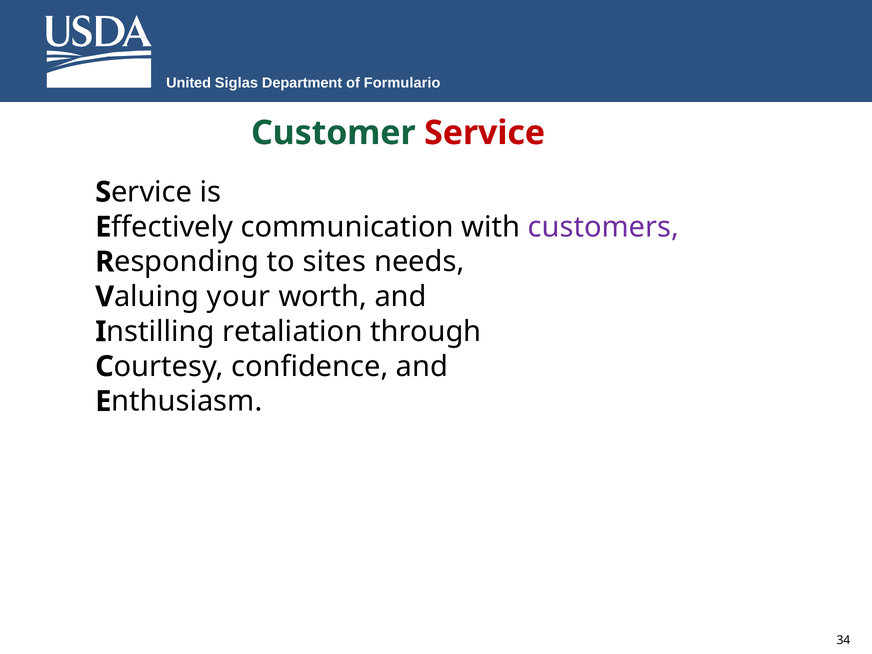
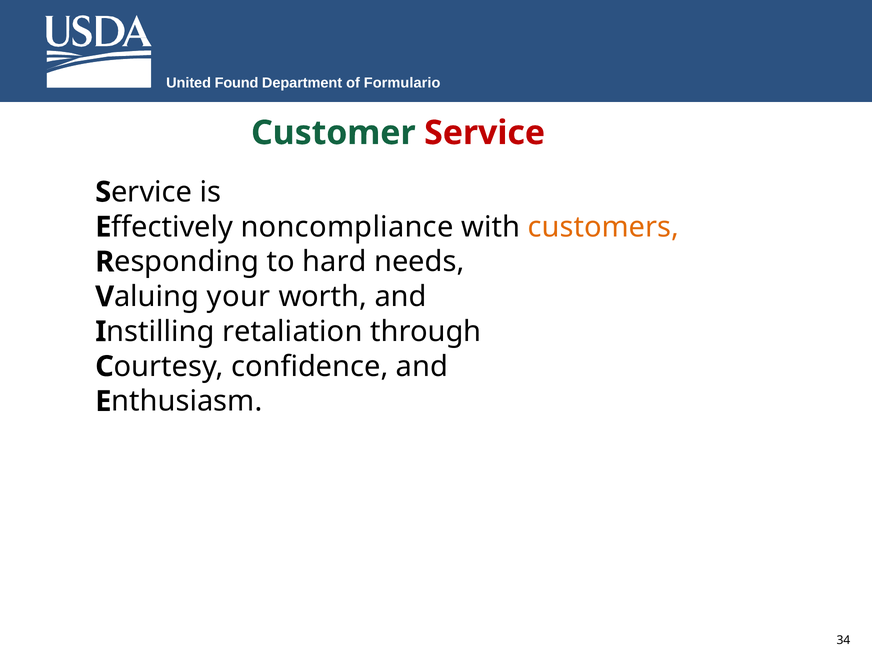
Siglas: Siglas -> Found (237, 83)
communication: communication -> noncompliance (347, 227)
customers colour: purple -> orange (603, 227)
sites: sites -> hard (334, 262)
